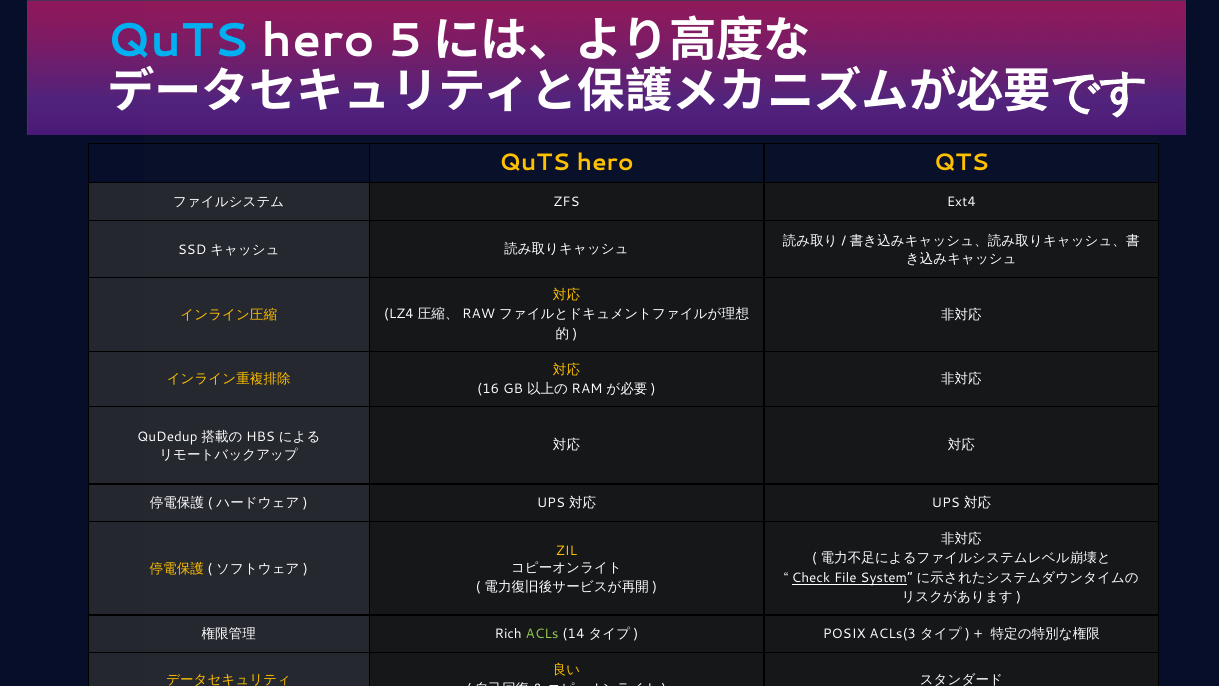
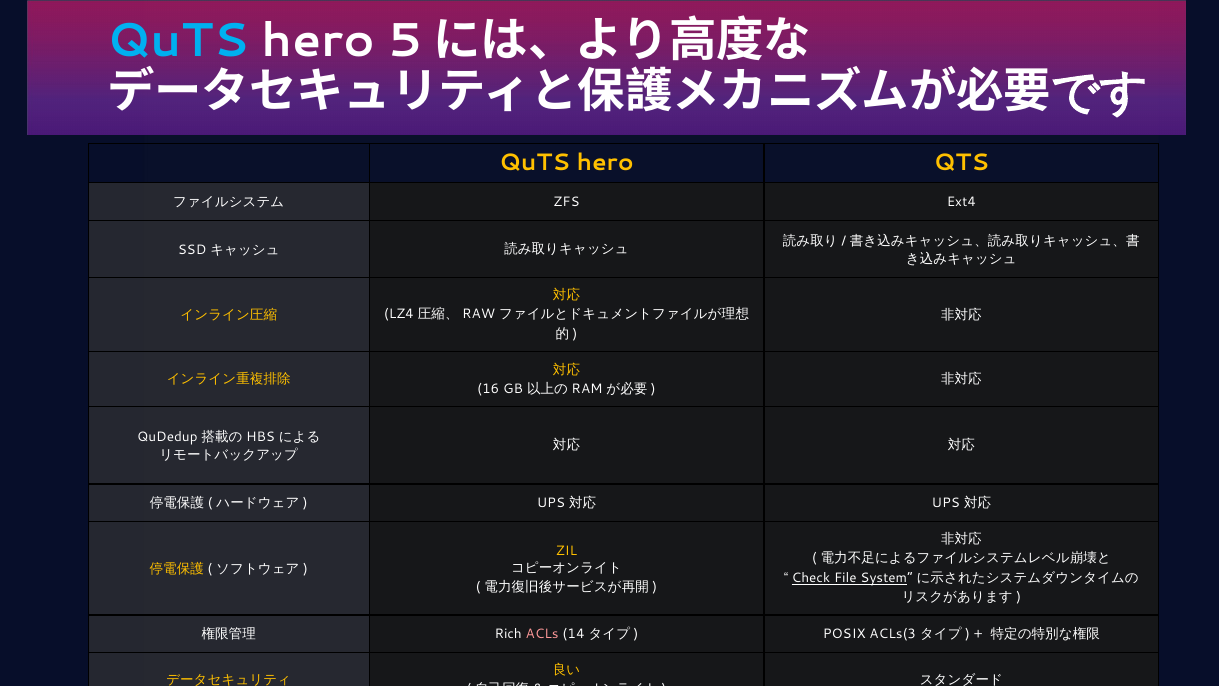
ACLs colour: light green -> pink (542, 634)
